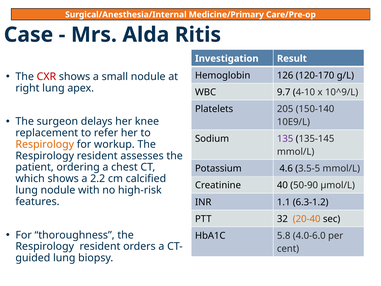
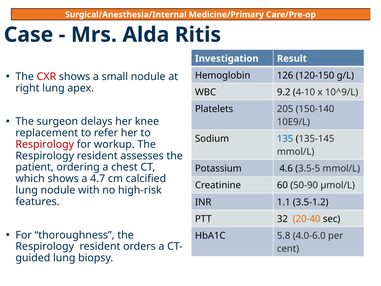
120-170: 120-170 -> 120-150 (315, 75)
9.7: 9.7 -> 9.2 (284, 92)
135 colour: purple -> blue (285, 139)
Respirology colour: orange -> red (45, 144)
2.2: 2.2 -> 4.7 (98, 179)
40: 40 -> 60 (282, 185)
6.3-1.2: 6.3-1.2 -> 3.5-1.2 (311, 202)
